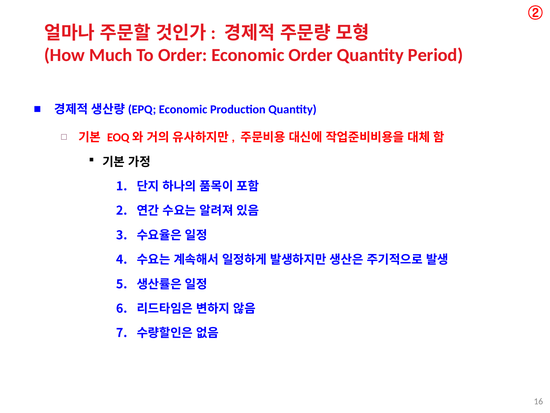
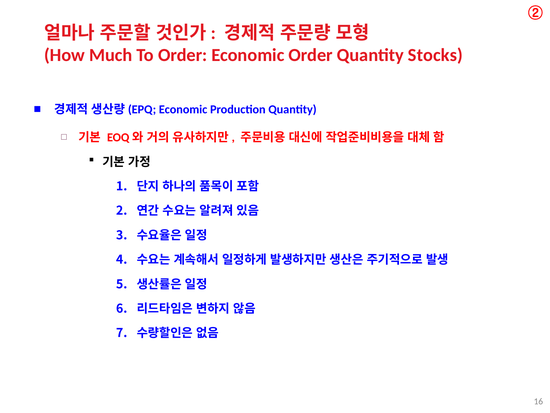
Period: Period -> Stocks (435, 55)
